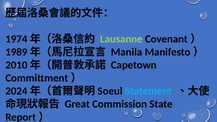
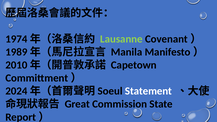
Statement colour: light blue -> white (148, 91)
